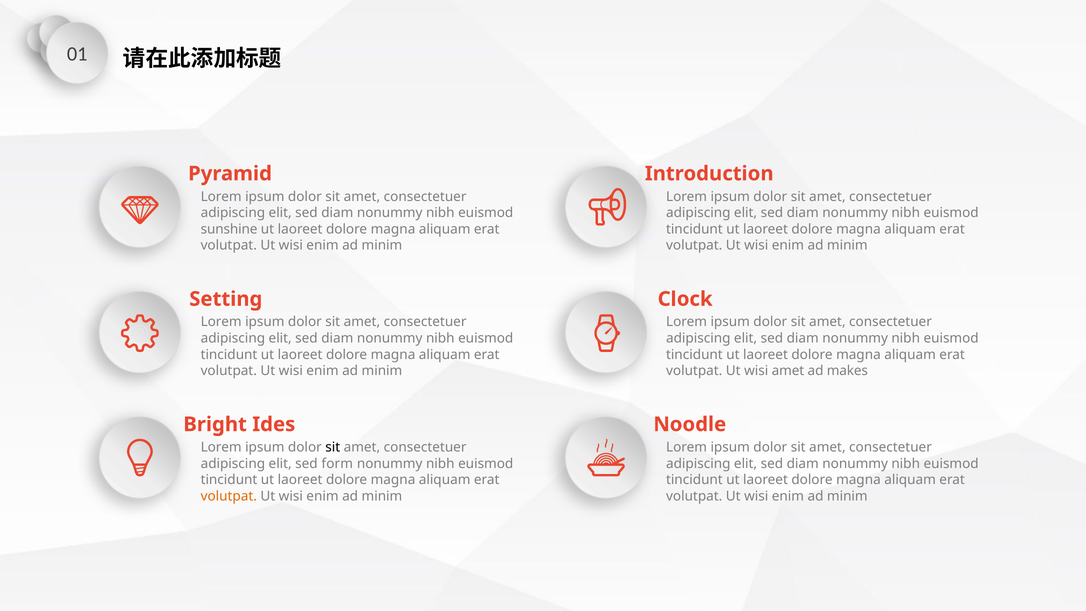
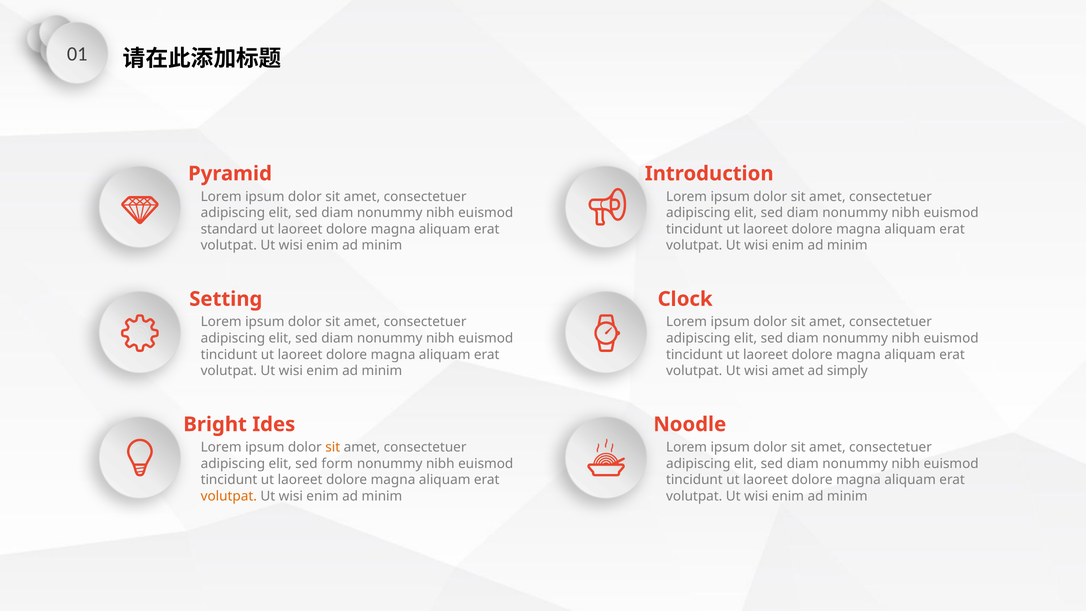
sunshine: sunshine -> standard (229, 229)
makes: makes -> simply (847, 371)
sit colour: black -> orange (333, 447)
